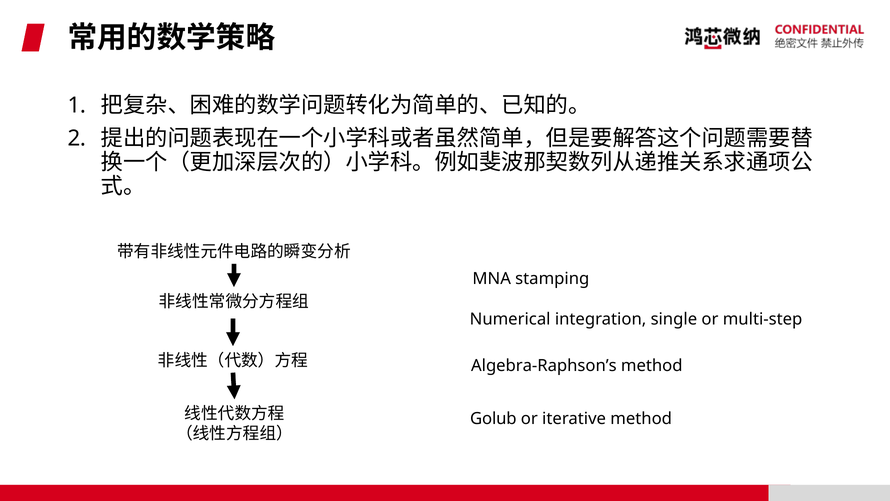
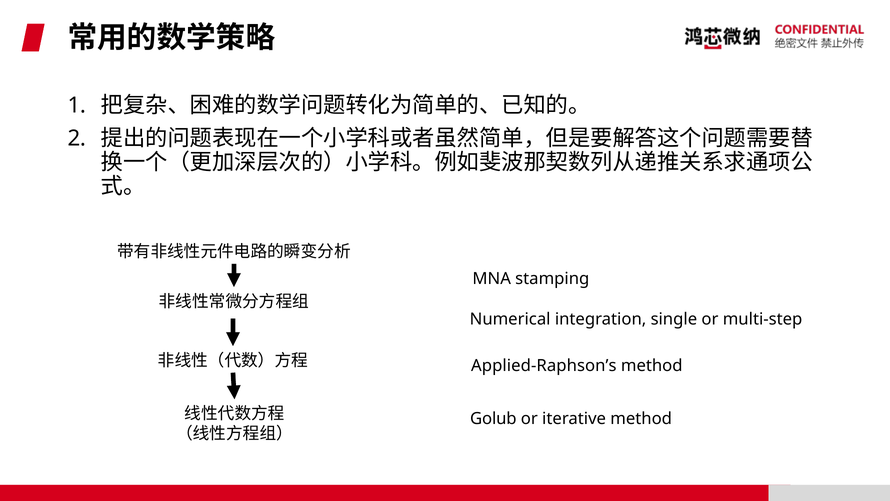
Algebra-Raphson’s: Algebra-Raphson’s -> Applied-Raphson’s (544, 365)
